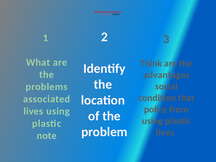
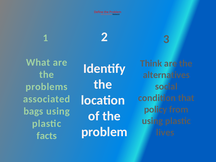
advantages: advantages -> alternatives (166, 75)
lives: lives -> bags (33, 111)
note: note -> facts (47, 136)
